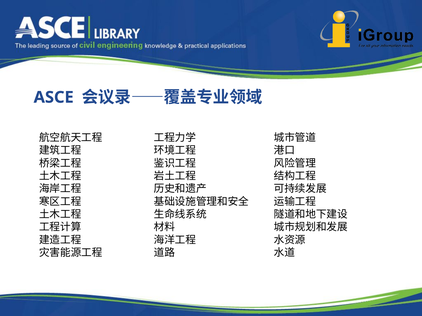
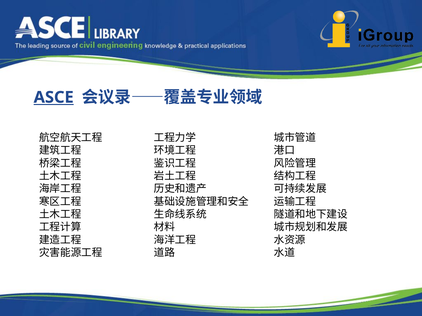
ASCE underline: none -> present (54, 97)
